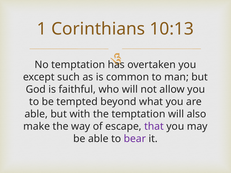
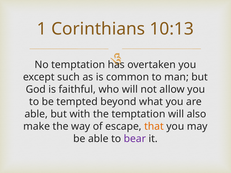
that colour: purple -> orange (154, 126)
